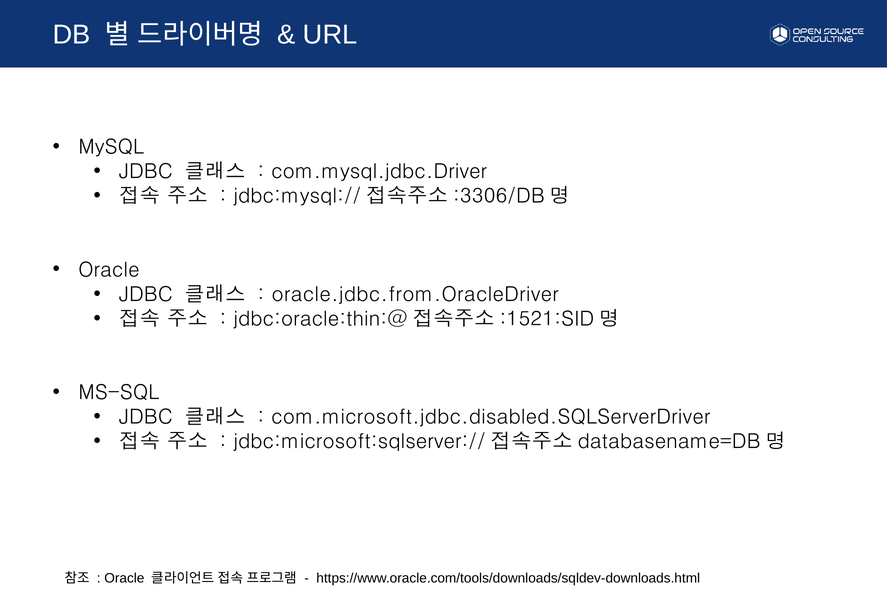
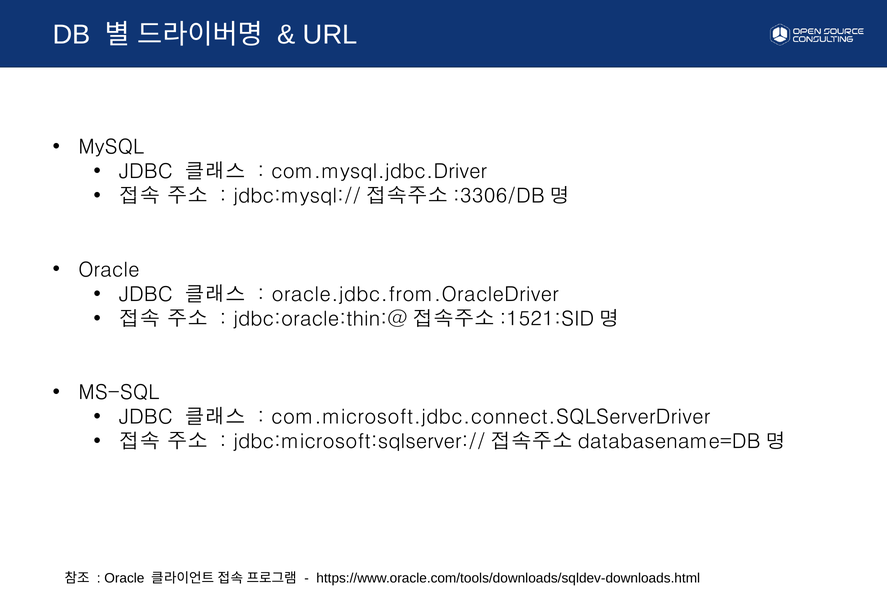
com.microsoft.jdbc.disabled.SQLServerDriver: com.microsoft.jdbc.disabled.SQLServerDriver -> com.microsoft.jdbc.connect.SQLServerDriver (491, 417)
